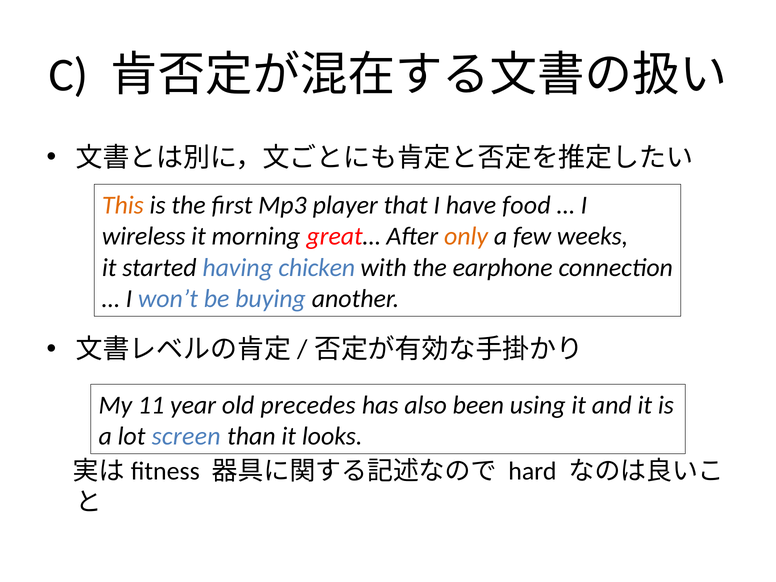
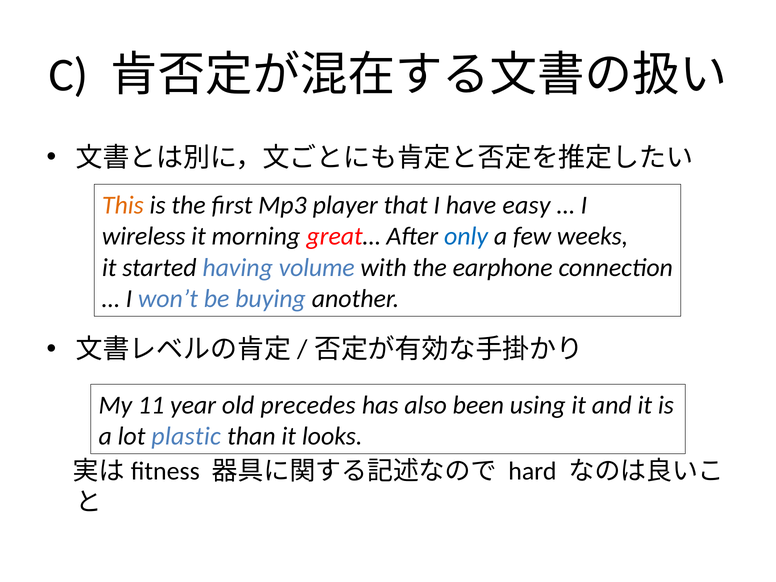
food: food -> easy (526, 205)
only colour: orange -> blue (466, 236)
chicken: chicken -> volume (317, 267)
screen: screen -> plastic (186, 436)
